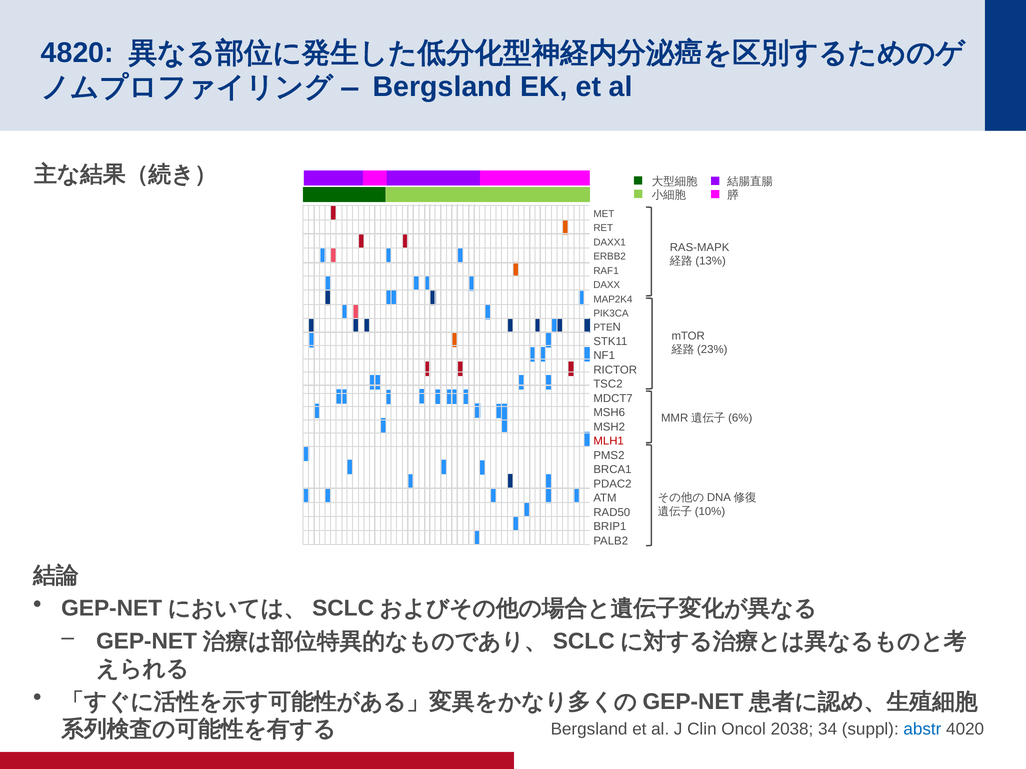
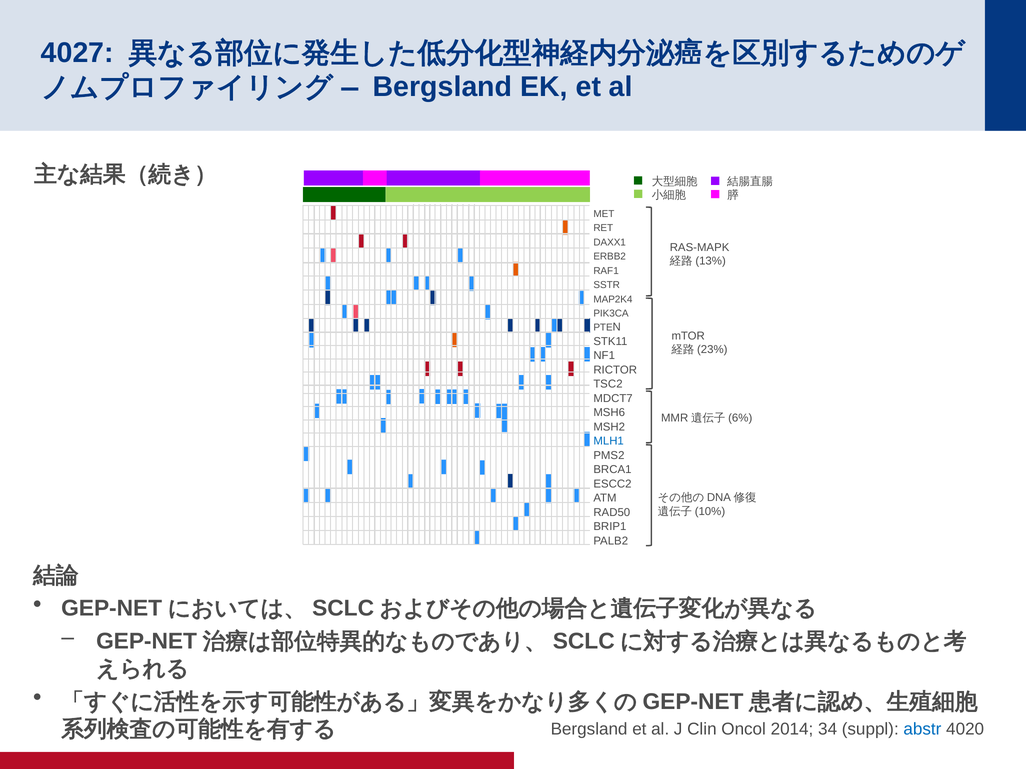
4820: 4820 -> 4027 (77, 53)
DAXX: DAXX -> SSTR (607, 285)
MLH1 colour: red -> blue (609, 441)
PDAC2: PDAC2 -> ESCC2 (612, 484)
2038: 2038 -> 2014 (792, 730)
